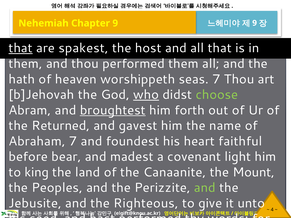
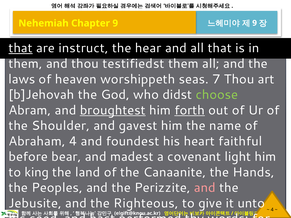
spakest: spakest -> instruct (83, 48)
host: host -> hear (148, 48)
thou performed: performed -> testifiedst (133, 64)
hath: hath -> laws (22, 79)
who underline: present -> none (146, 95)
forth underline: none -> present (190, 110)
Returned: Returned -> Shoulder (61, 126)
Abraham 7: 7 -> 4 (73, 141)
Mount: Mount -> Hands (254, 172)
and colour: light green -> pink (205, 188)
